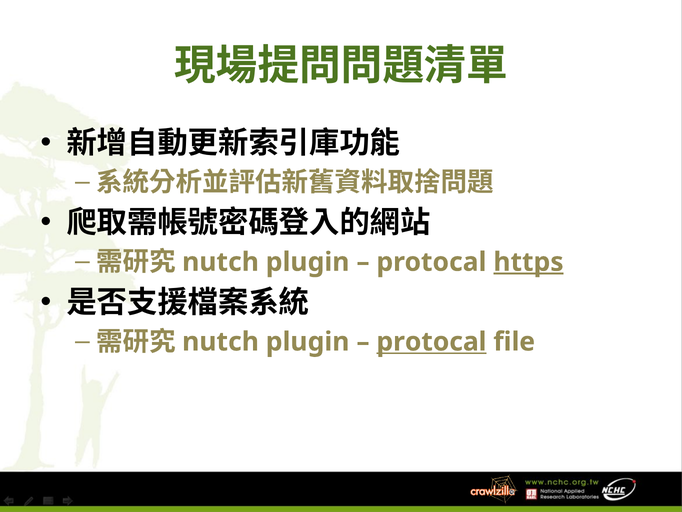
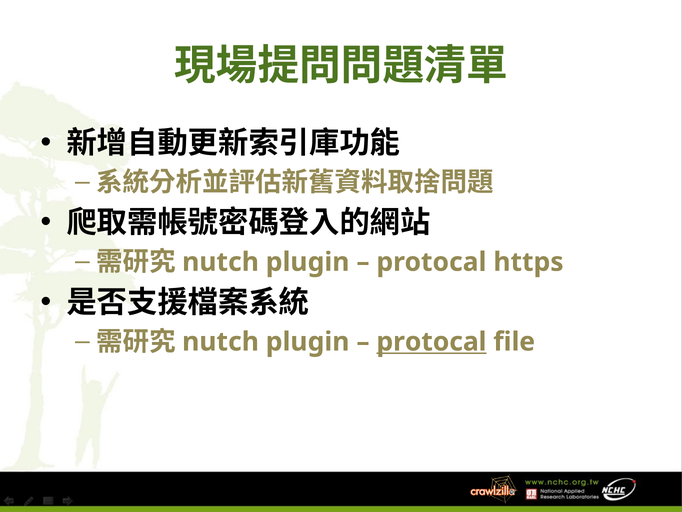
https underline: present -> none (528, 262)
